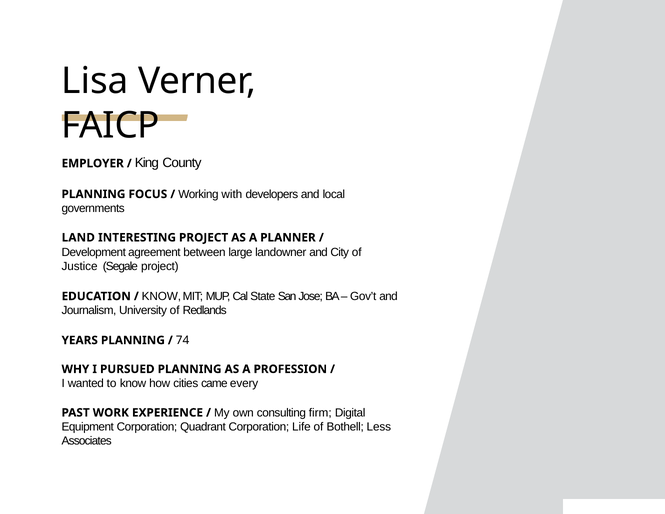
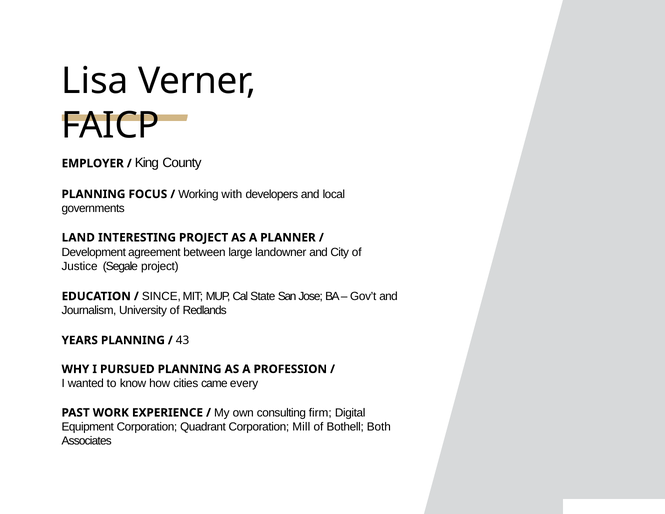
KNOW: KNOW -> SINCE (161, 296)
74: 74 -> 43 (183, 340)
Life: Life -> Mill (301, 427)
Less: Less -> Both (379, 427)
